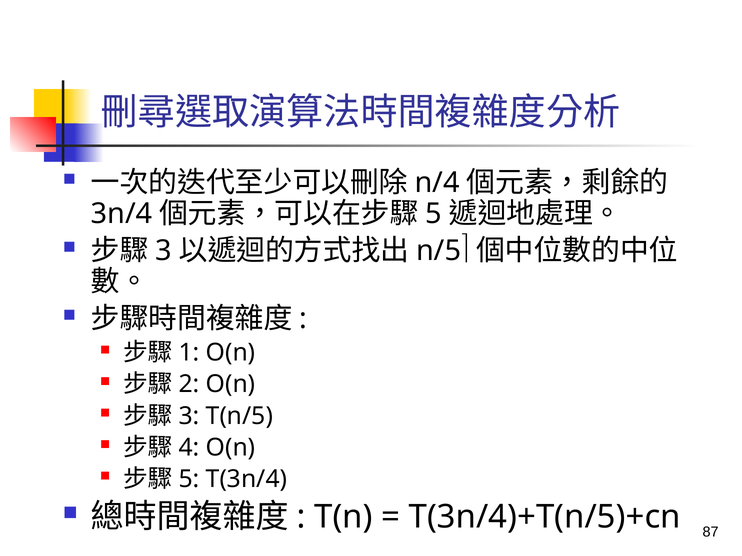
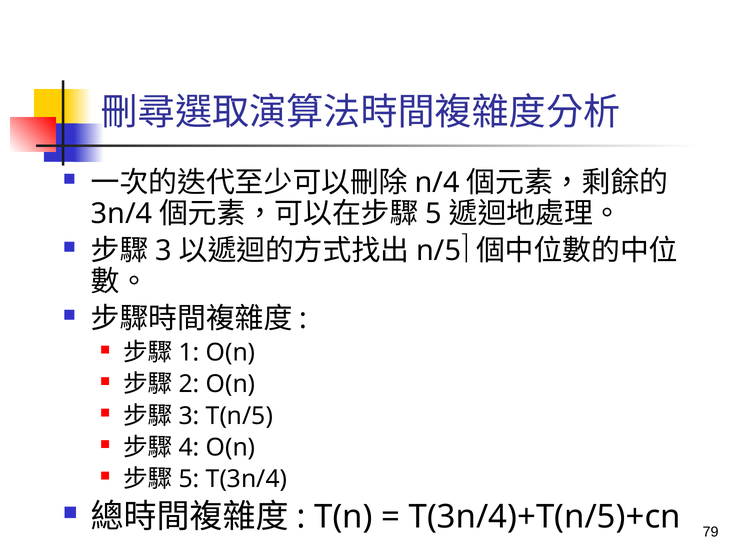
87: 87 -> 79 (711, 532)
